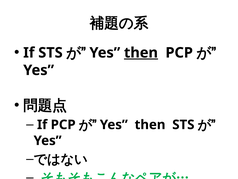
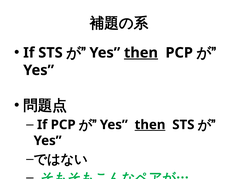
then underline: none -> present (150, 124)
